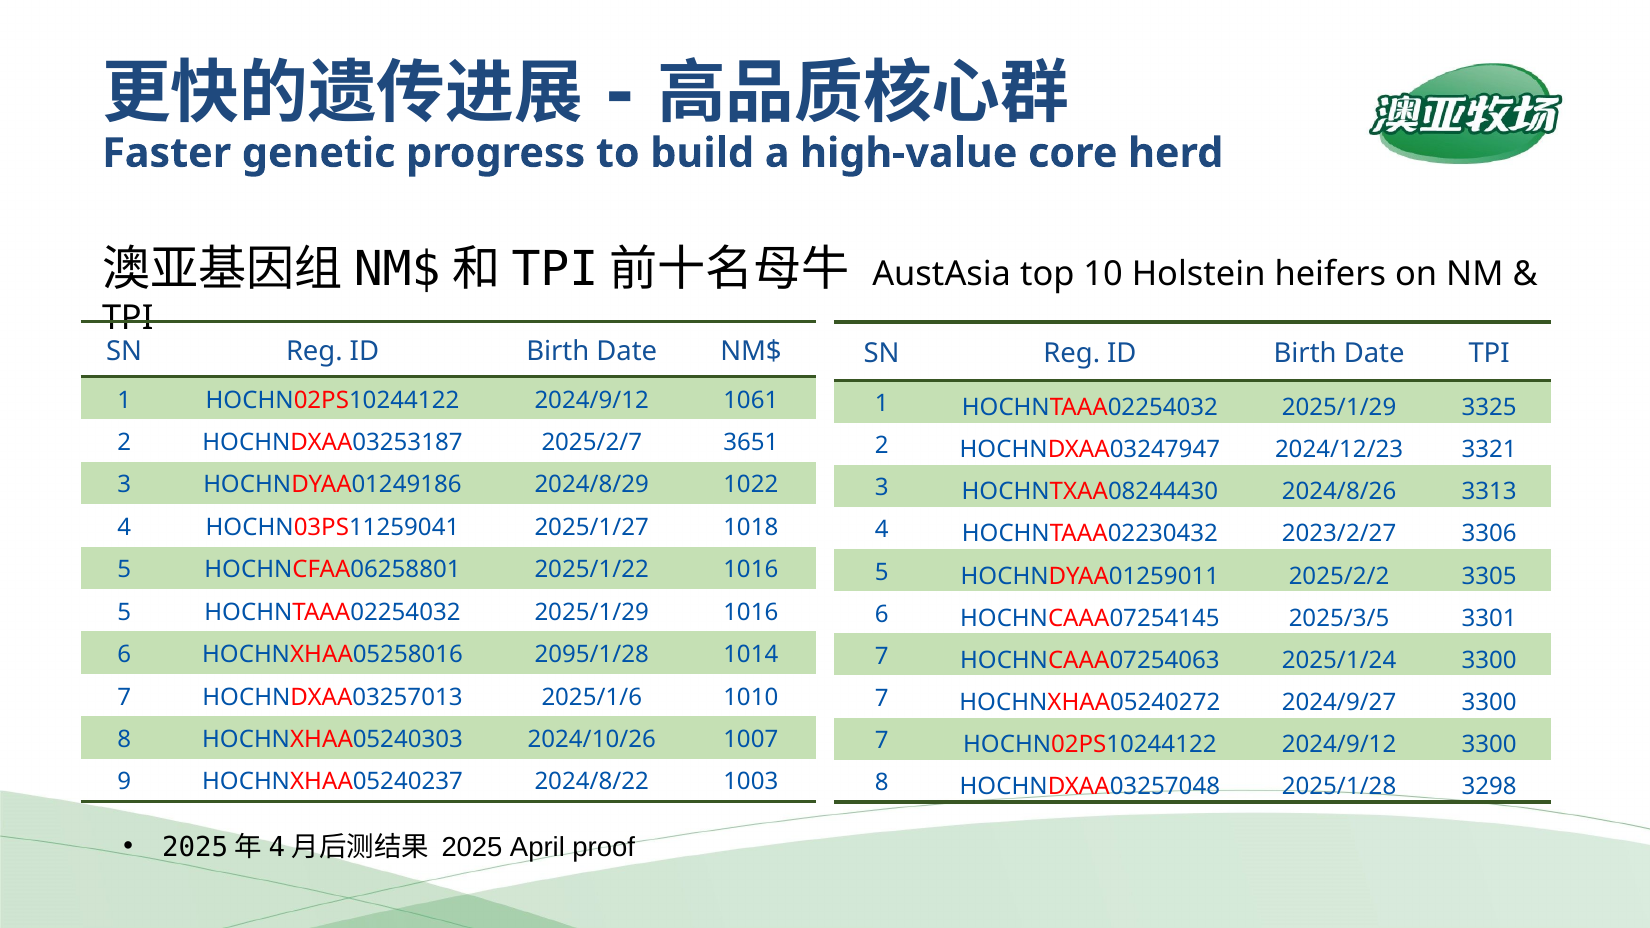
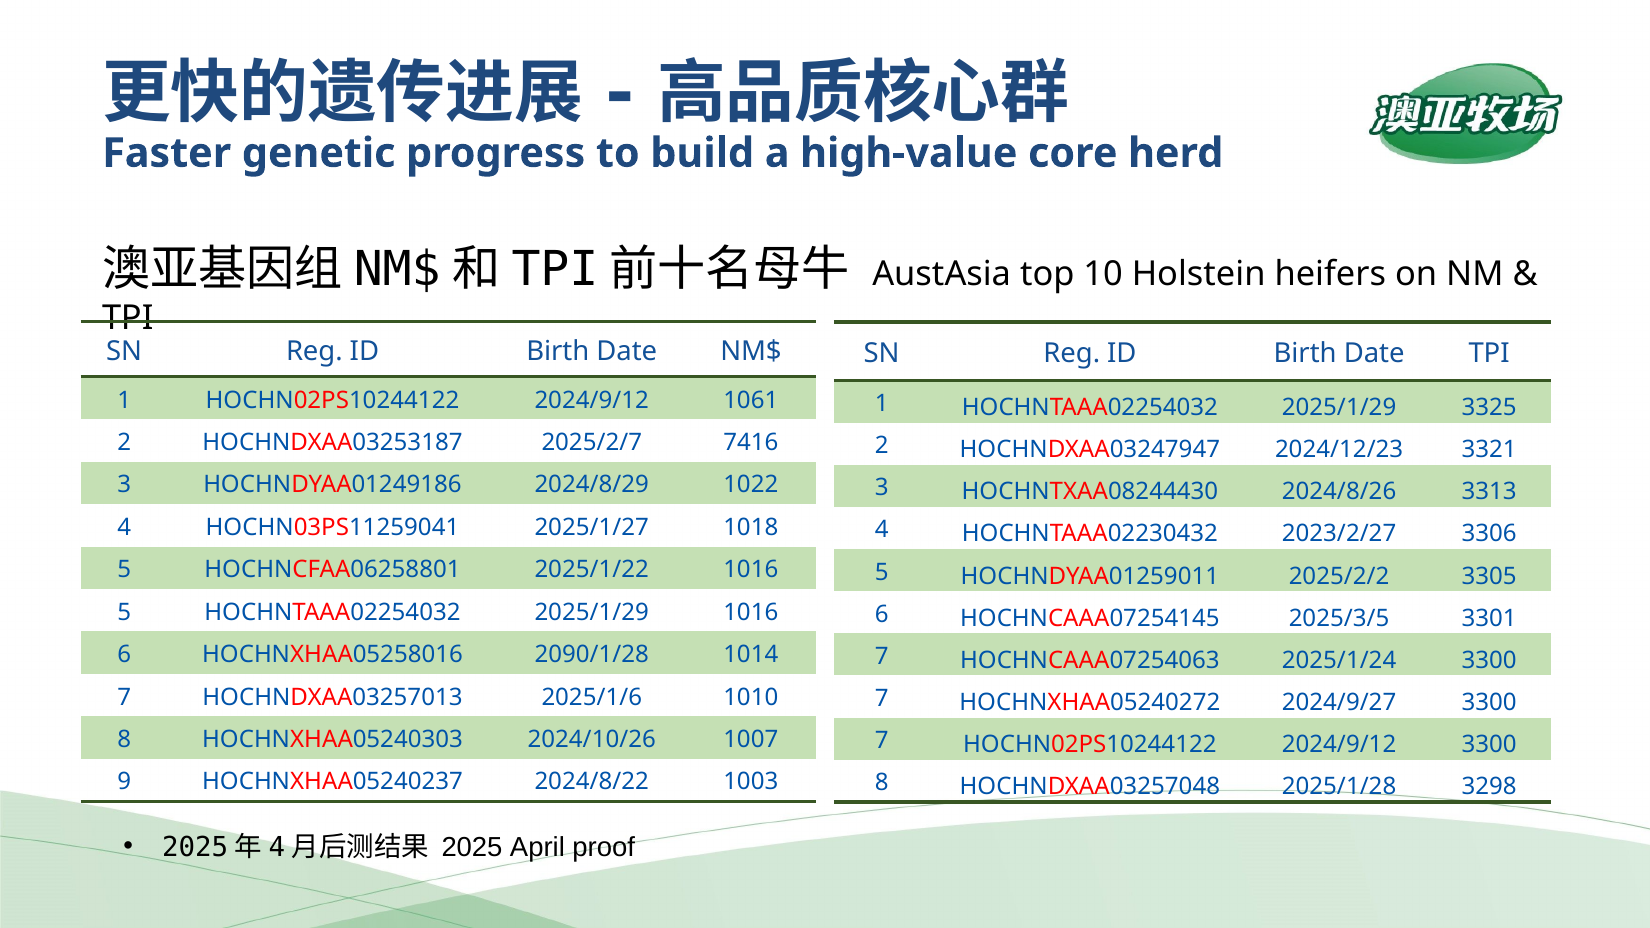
3651: 3651 -> 7416 (751, 443)
2095/1/28: 2095/1/28 -> 2090/1/28 (592, 655)
